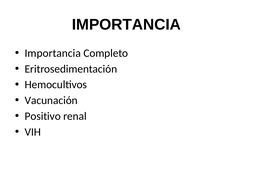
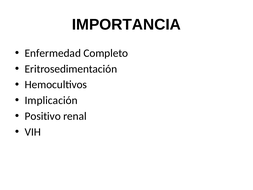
Importancia: Importancia -> Enfermedad (53, 53)
Vacunación: Vacunación -> Implicación (51, 100)
